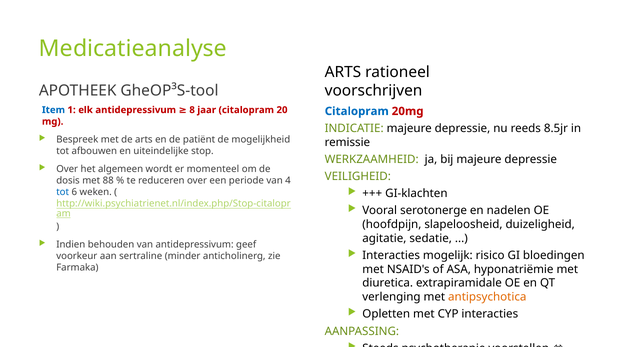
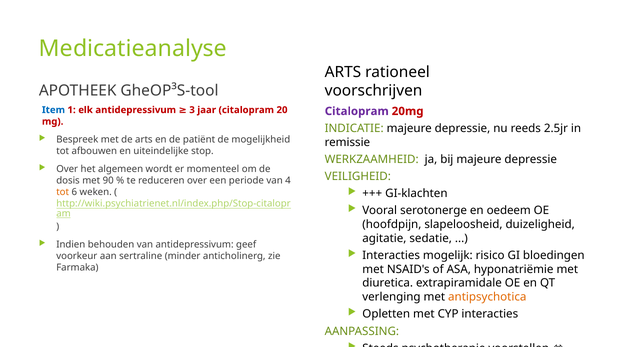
8: 8 -> 3 (192, 110)
Citalopram colour: blue -> purple (357, 111)
8.5jr: 8.5jr -> 2.5jr (556, 129)
88: 88 -> 90 (108, 181)
tot colour: blue -> orange (63, 193)
nadelen: nadelen -> oedeem (509, 211)
